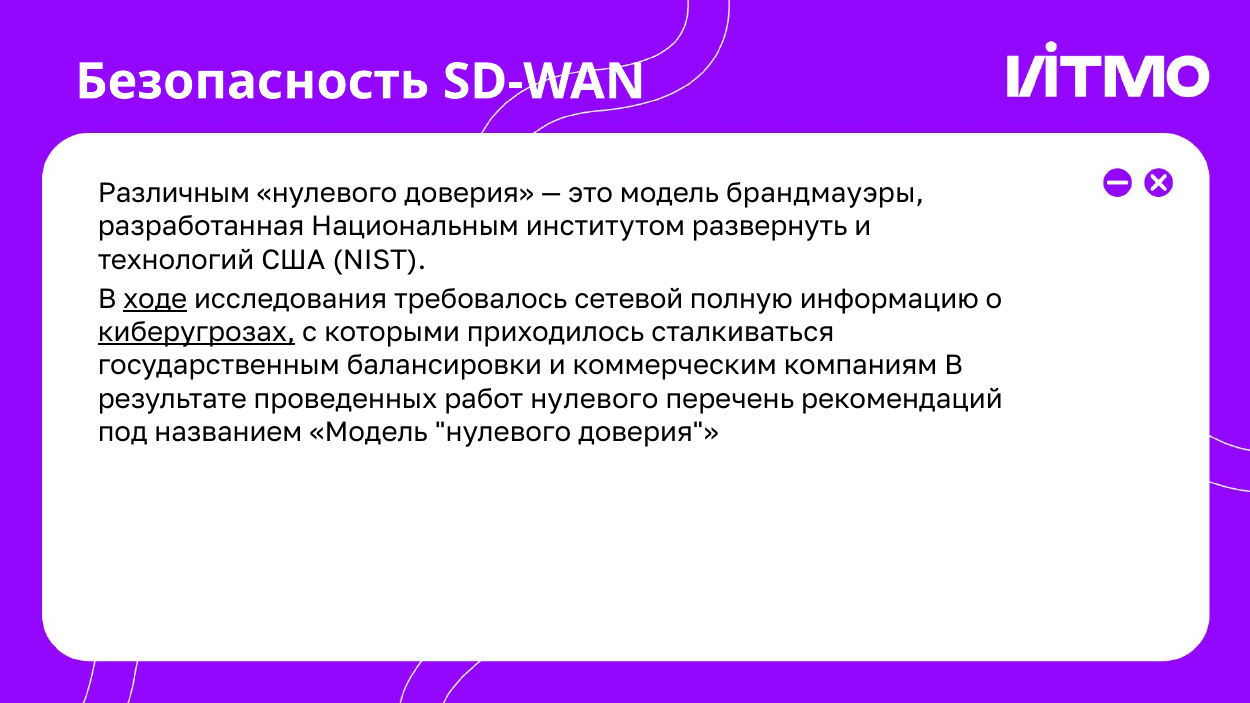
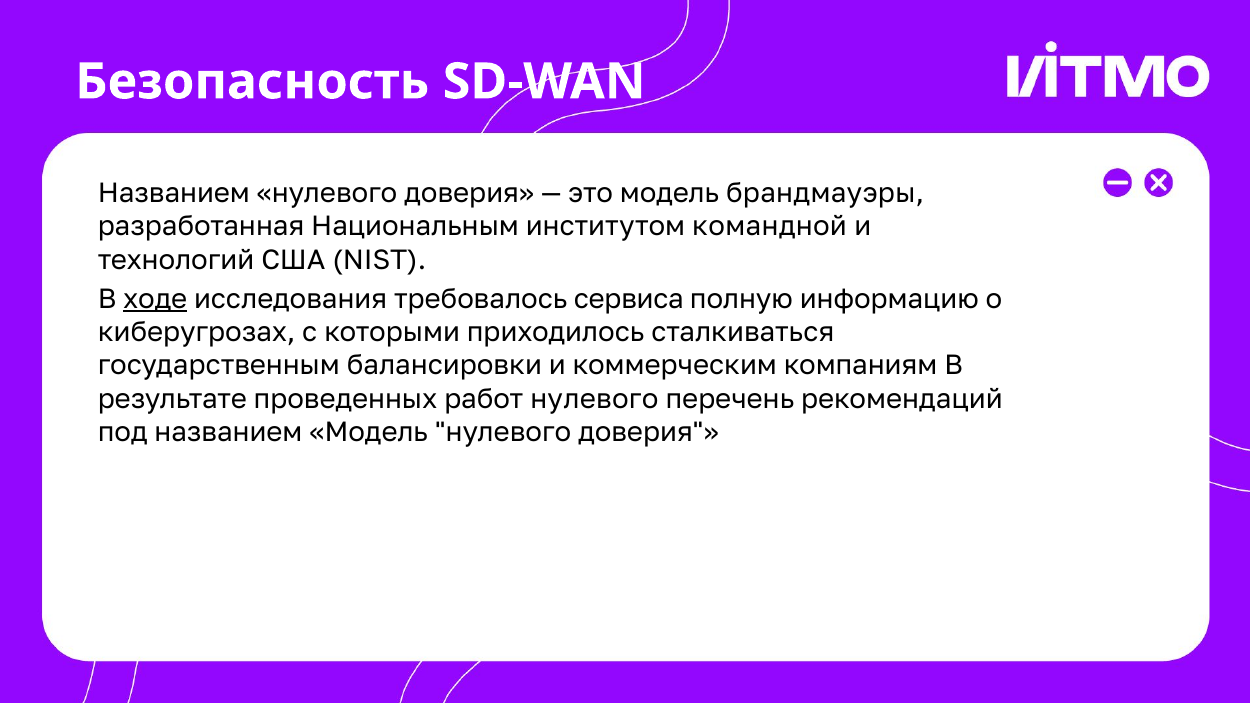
Различным: Различным -> Названием (174, 193)
развернуть: развернуть -> командной (770, 227)
сетевой: сетевой -> сервиса (629, 299)
киберугрозах underline: present -> none (197, 332)
